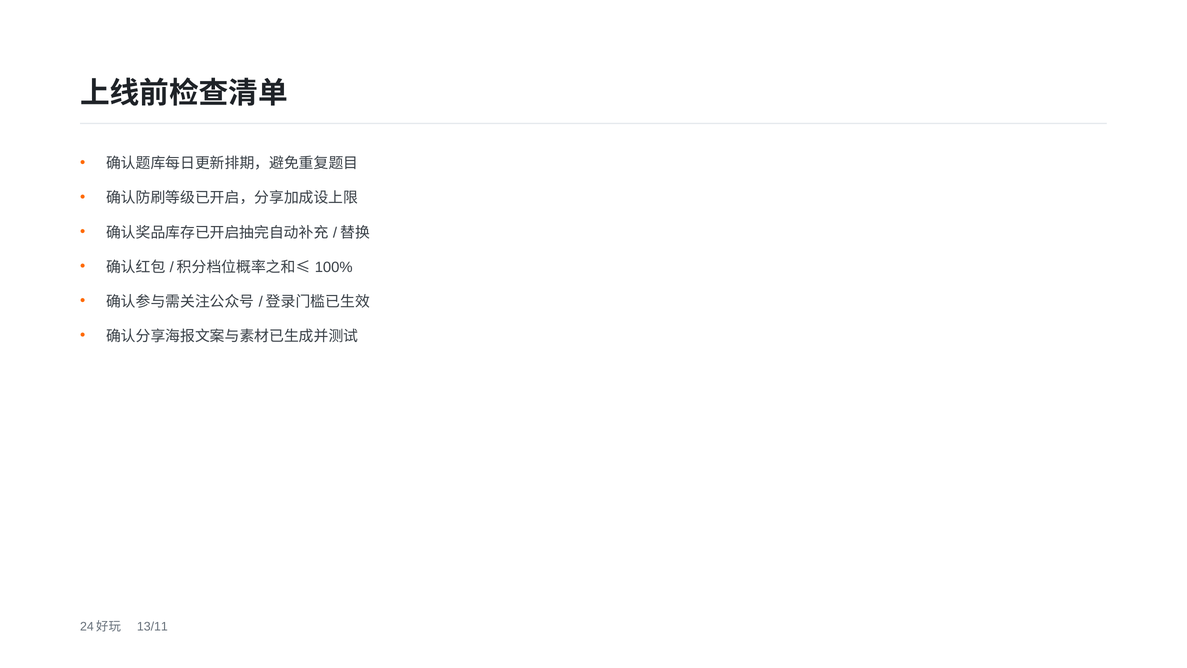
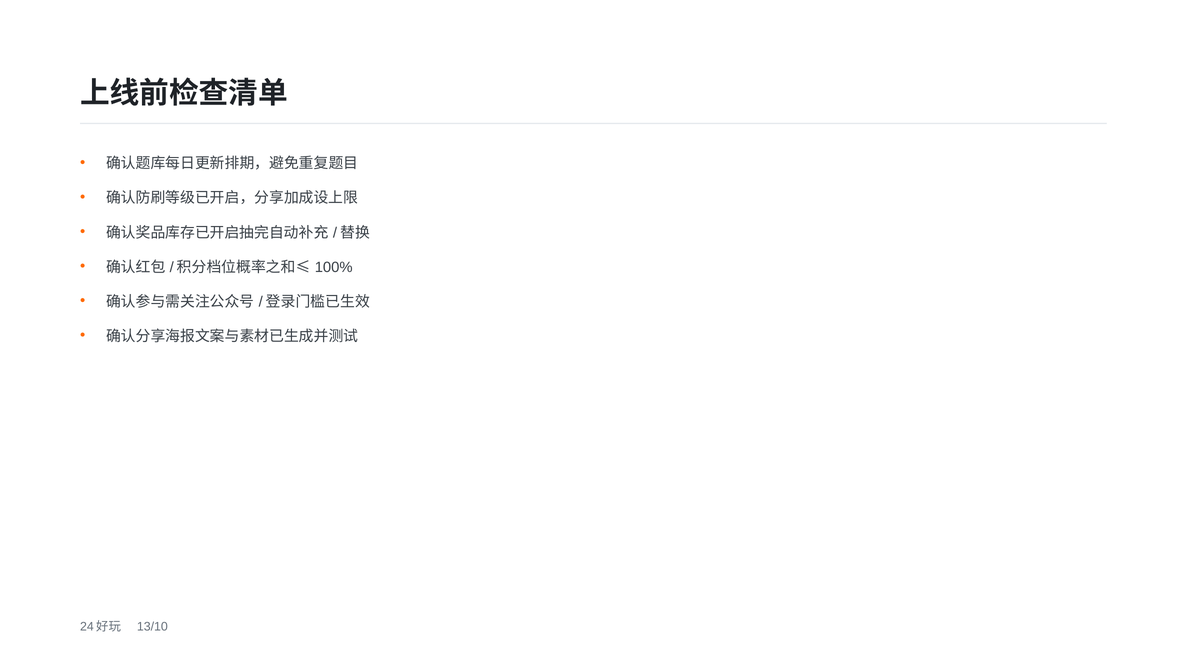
13/11: 13/11 -> 13/10 (152, 626)
